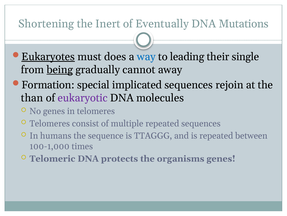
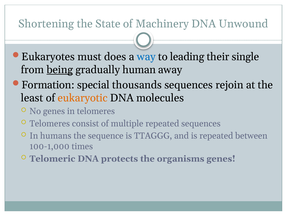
Inert: Inert -> State (108, 24)
Eventually: Eventually -> Machinery (162, 24)
Mutations: Mutations -> Unwound (243, 24)
Eukaryotes underline: present -> none (48, 57)
cannot: cannot -> human (139, 69)
implicated: implicated -> thousands (137, 85)
than: than -> least (32, 97)
eukaryotic colour: purple -> orange (83, 97)
